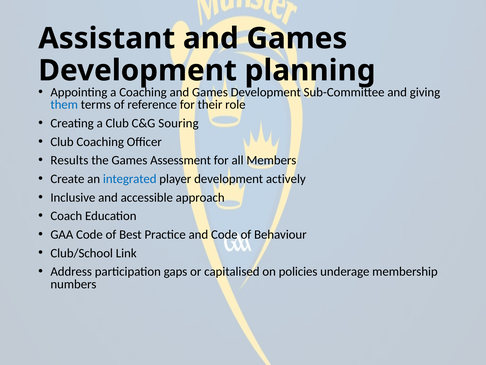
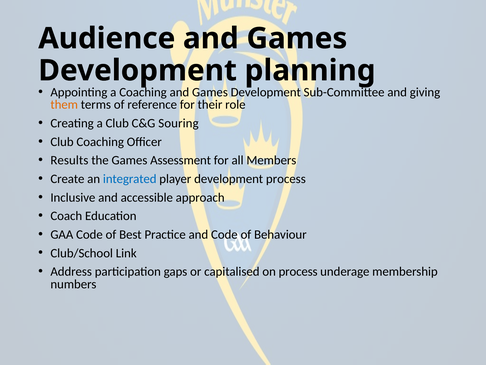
Assistant: Assistant -> Audience (107, 38)
them colour: blue -> orange (64, 105)
development actively: actively -> process (286, 179)
on policies: policies -> process (298, 271)
